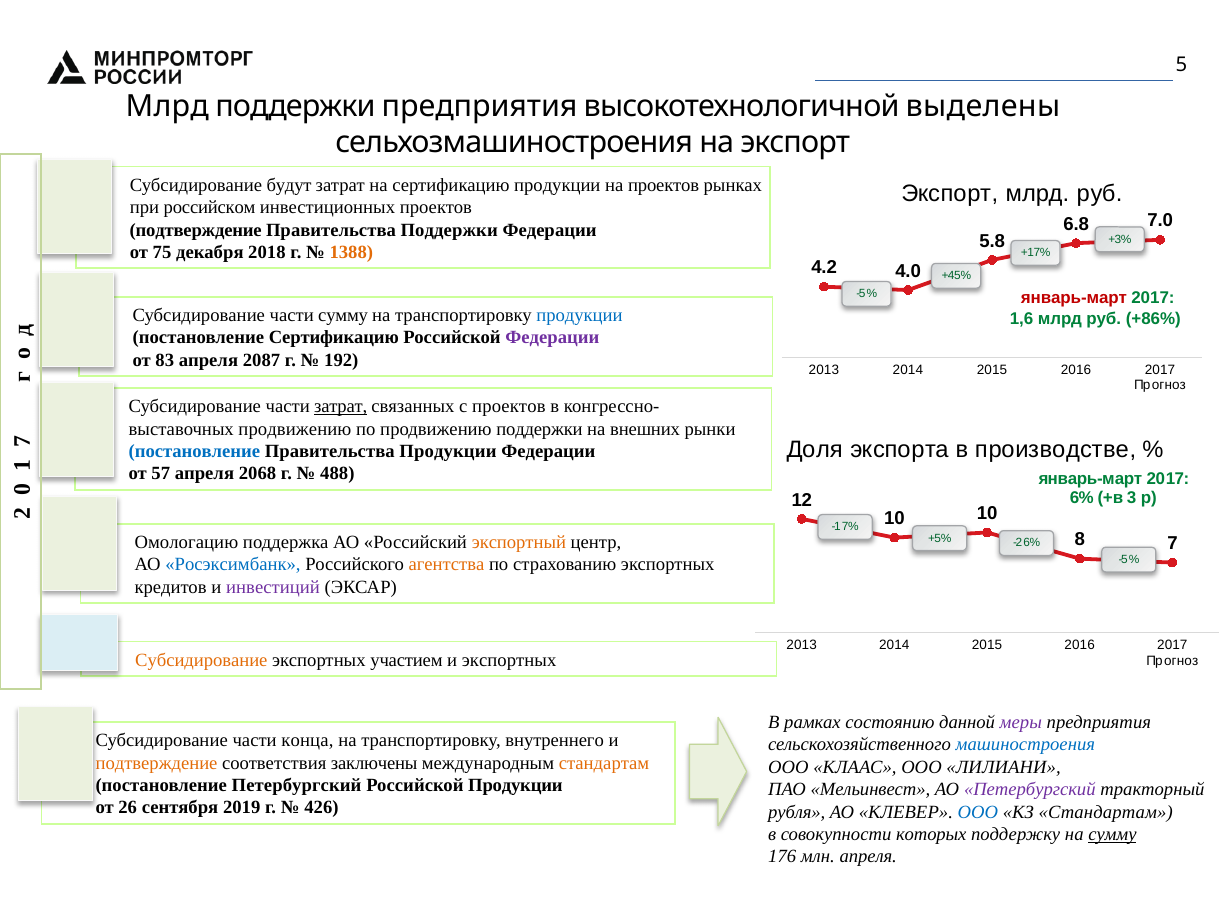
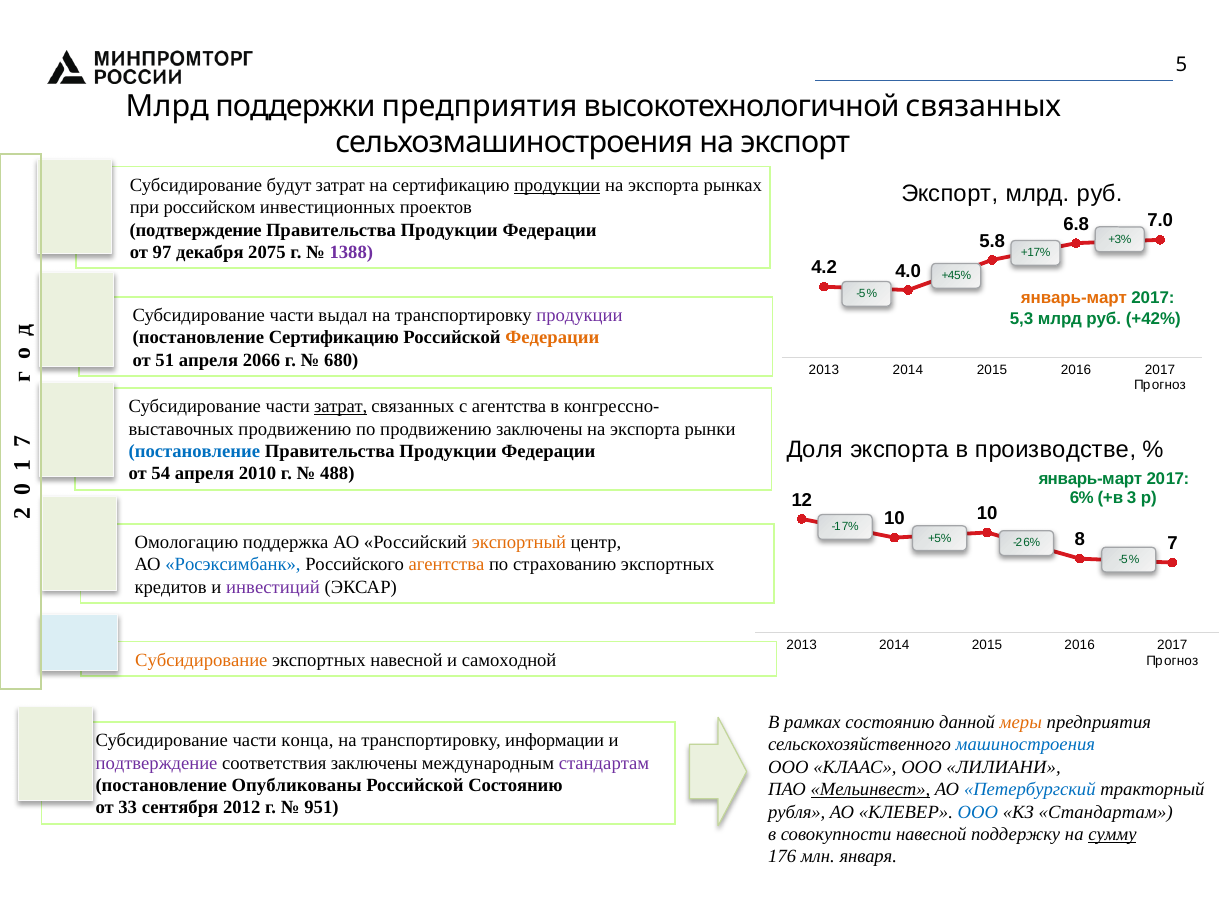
высокотехнологичной выделены: выделены -> связанных (983, 106)
продукции underline: none -> present (557, 185)
проектов: проектов -> экспорта (663, 185)
Поддержки: Поддержки -> Продукции (449, 230)
75: 75 -> 97 (162, 252)
2018: 2018 -> 2075 (267, 252)
1388 colour: orange -> purple (351, 252)
январь-март colour: red -> orange (1074, 298)
части сумму: сумму -> выдал (343, 316)
продукции colour: blue -> purple (579, 316)
1,6: 1,6 -> 5,3 (1022, 319)
+86%: +86% -> +42% (1153, 319)
Федерации colour: purple -> orange (552, 338)
83: 83 -> 51 (165, 360)
2087: 2087 -> 2066 (262, 360)
192: 192 -> 680 (341, 360)
с проектов: проектов -> агентства (509, 407)
продвижению поддержки: поддержки -> заключены (539, 429)
внешних: внешних -> экспорта (645, 429)
57: 57 -> 54 (161, 474)
2068: 2068 -> 2010 (258, 474)
экспортных участием: участием -> навесной (406, 661)
и экспортных: экспортных -> самоходной (509, 661)
меры colour: purple -> orange (1021, 723)
внутреннего: внутреннего -> информации (555, 741)
подтверждение colour: orange -> purple (157, 764)
стандартам colour: orange -> purple (604, 764)
постановление Петербургский: Петербургский -> Опубликованы (297, 786)
Российской Продукции: Продукции -> Состоянию (515, 786)
Мельинвест underline: none -> present (870, 790)
Петербургский colour: purple -> blue (1030, 790)
26: 26 -> 33 (128, 808)
2019: 2019 -> 2012 (242, 808)
426: 426 -> 951 (321, 808)
совокупности которых: которых -> навесной (931, 835)
млн апреля: апреля -> января (868, 857)
